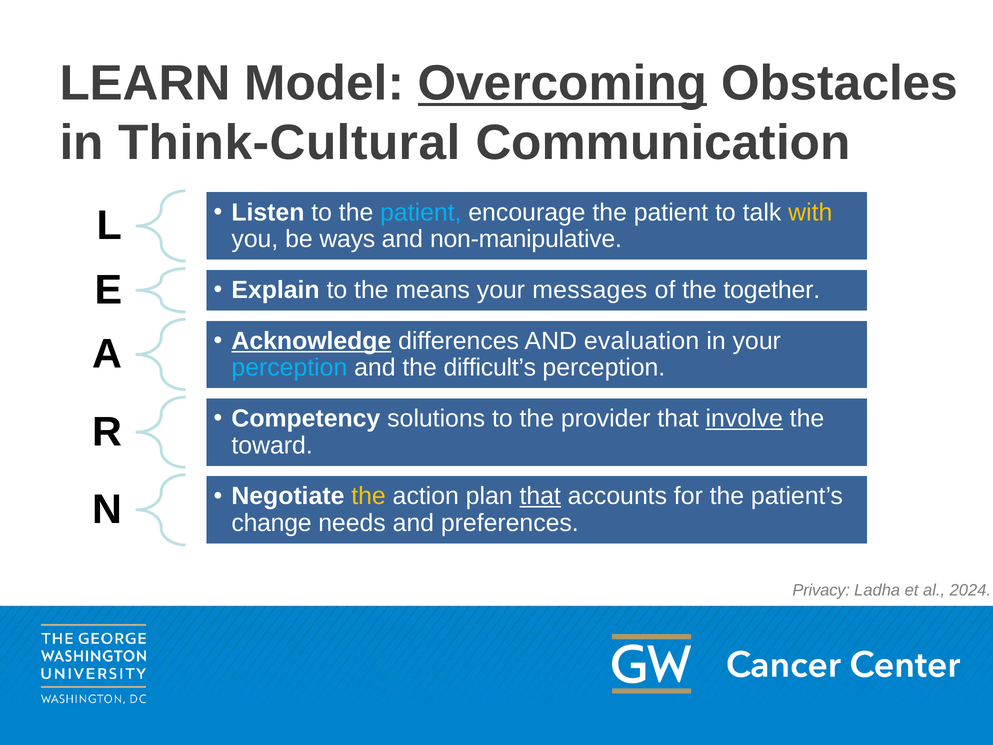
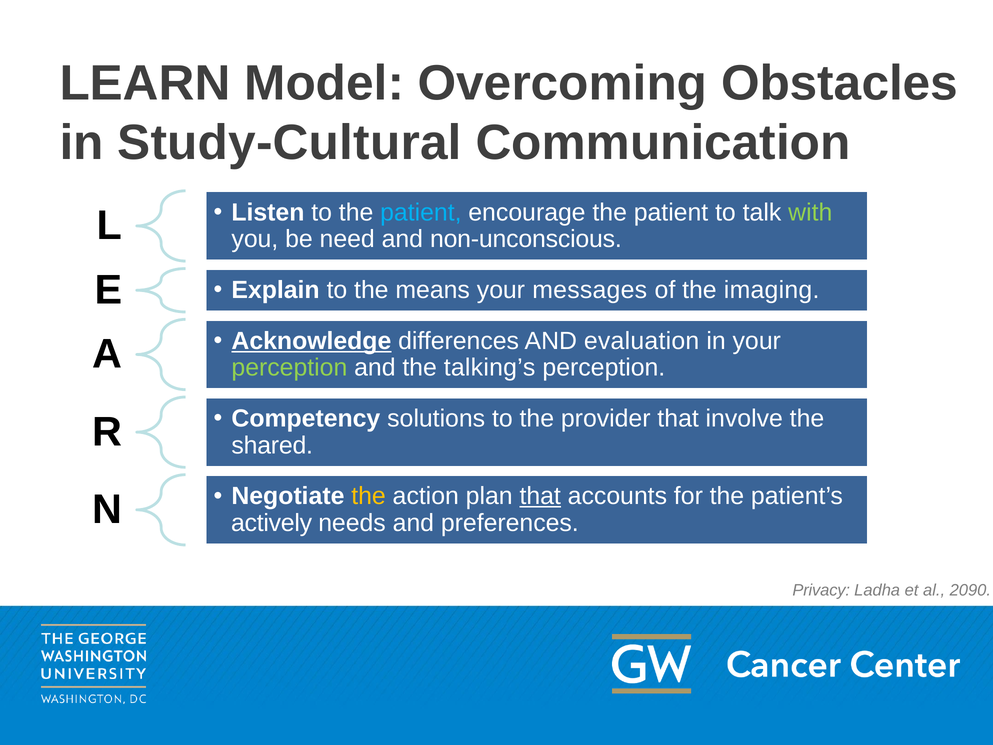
Overcoming underline: present -> none (562, 83)
Think-Cultural: Think-Cultural -> Study-Cultural (289, 143)
with colour: yellow -> light green (810, 212)
ways: ways -> need (347, 239)
non-manipulative: non-manipulative -> non-unconscious (526, 239)
together: together -> imaging (772, 290)
perception colour: light blue -> light green (289, 368)
difficult’s: difficult’s -> talking’s (490, 368)
involve underline: present -> none (744, 418)
toward: toward -> shared (272, 445)
change: change -> actively (272, 523)
2024: 2024 -> 2090 (970, 590)
